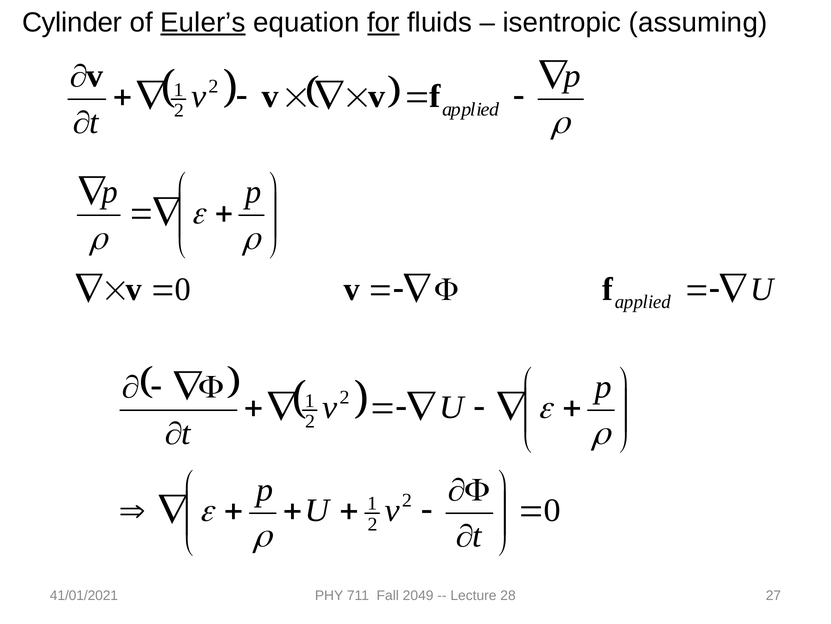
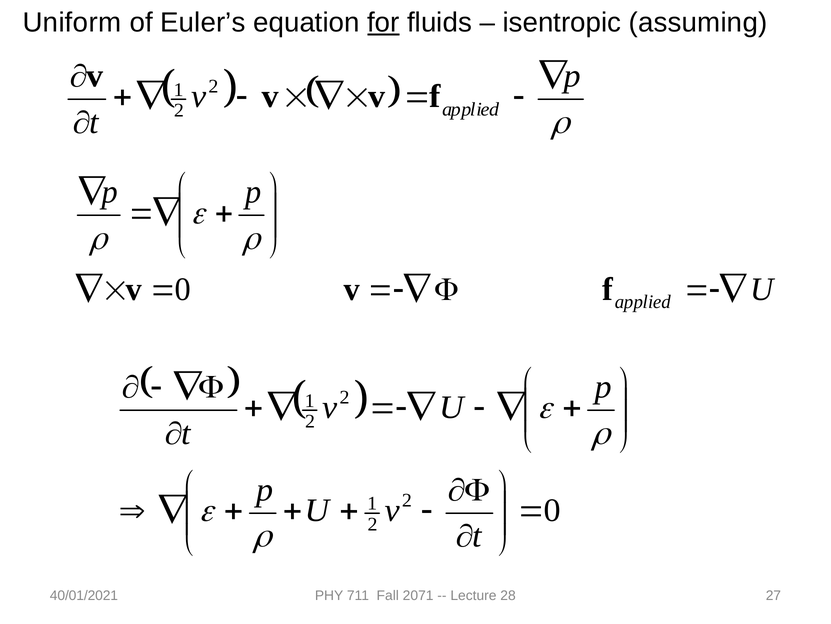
Cylinder: Cylinder -> Uniform (72, 23)
Euler’s underline: present -> none (203, 23)
41/01/2021: 41/01/2021 -> 40/01/2021 (84, 595)
2049: 2049 -> 2071 (418, 595)
